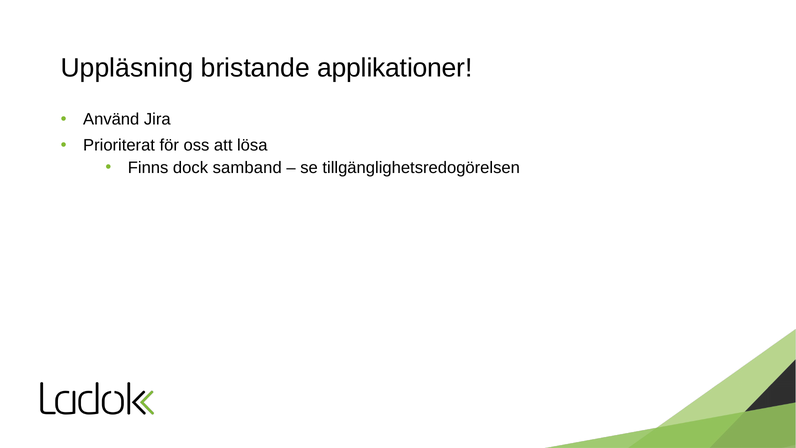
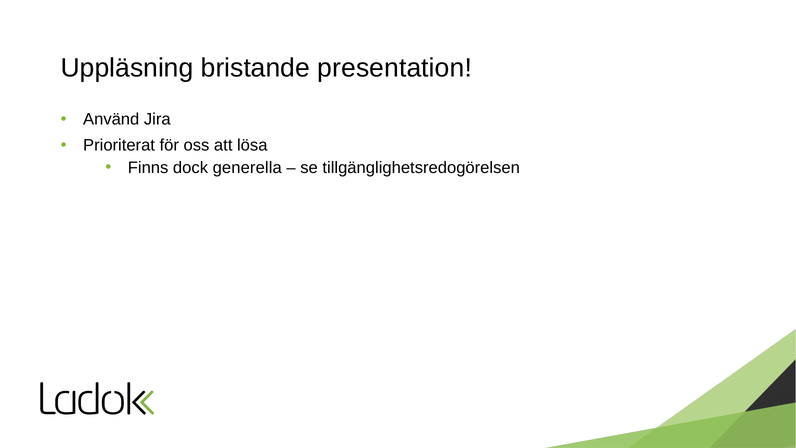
applikationer: applikationer -> presentation (395, 68)
samband: samband -> generella (247, 167)
